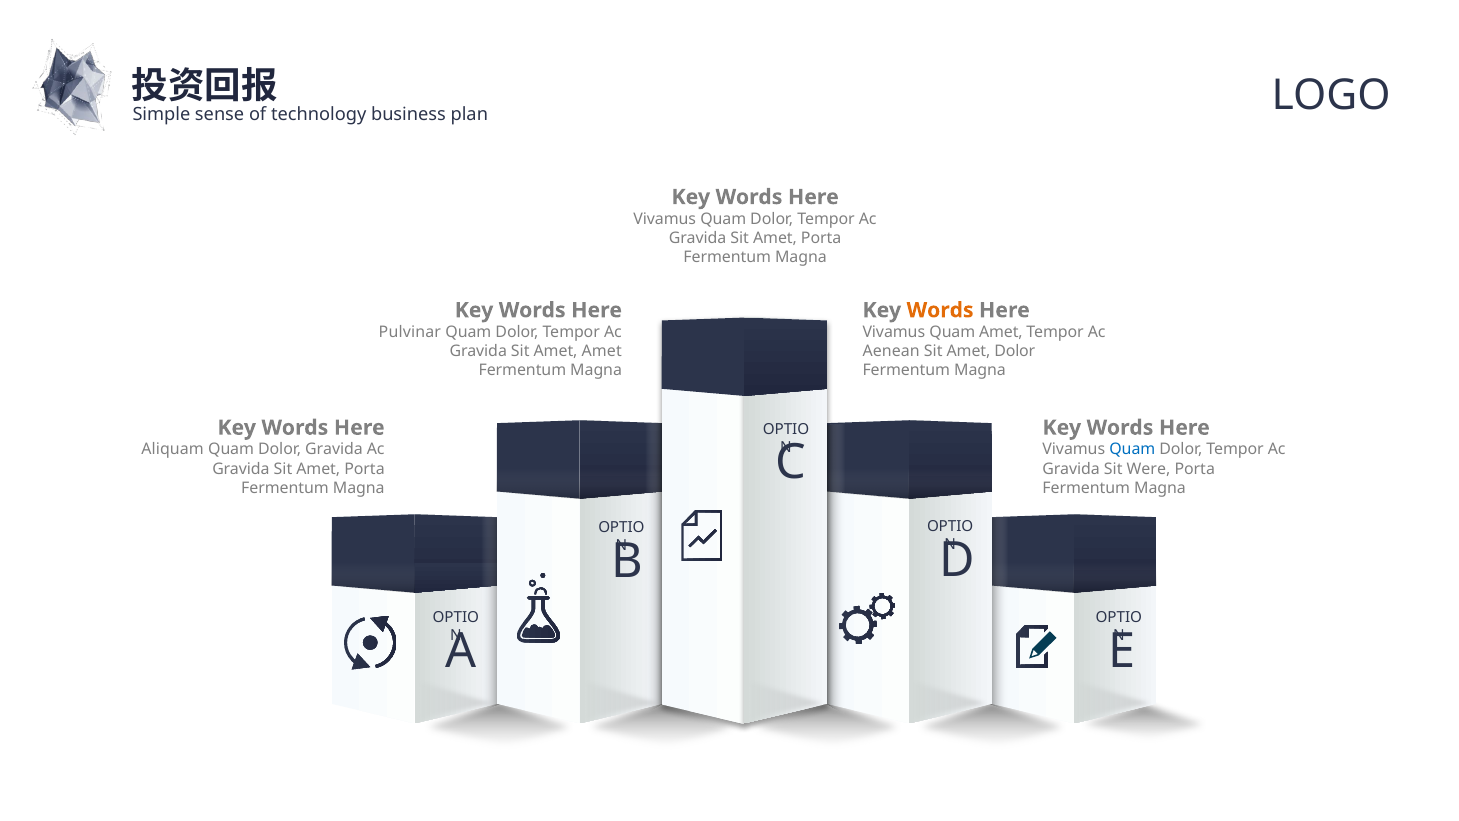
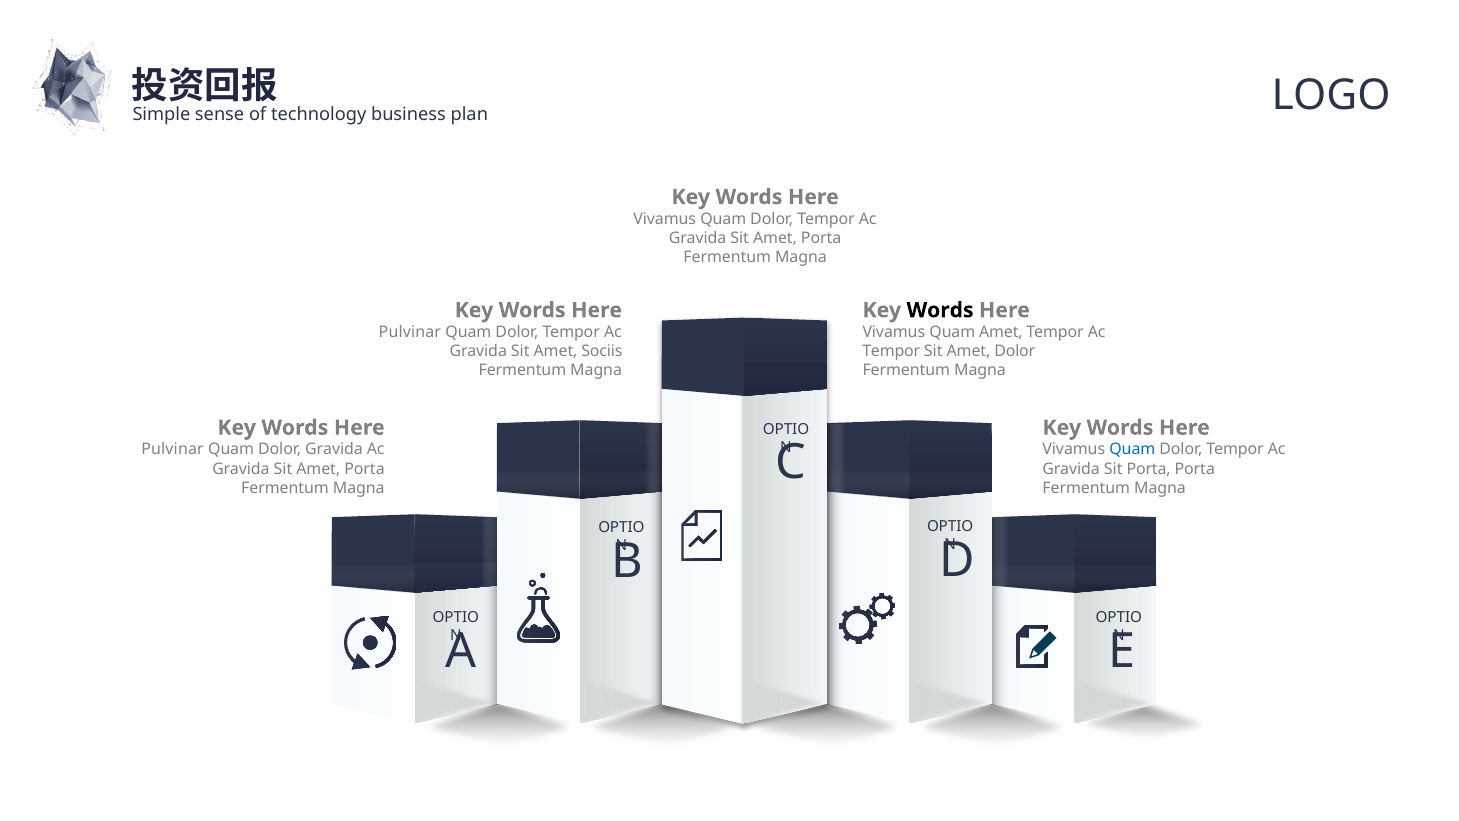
Words colour: orange -> black (940, 310)
Amet Amet: Amet -> Sociis (602, 351)
Aenean: Aenean -> Tempor (891, 351)
Aliquam: Aliquam -> Pulvinar (173, 449)
Sit Were: Were -> Porta (1149, 469)
